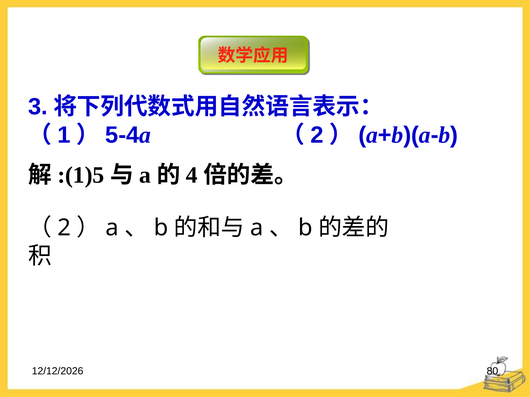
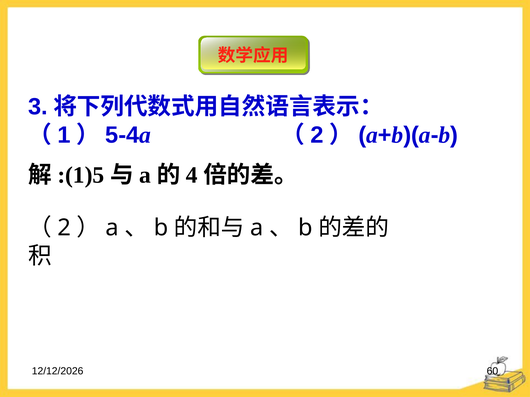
80: 80 -> 60 (492, 372)
